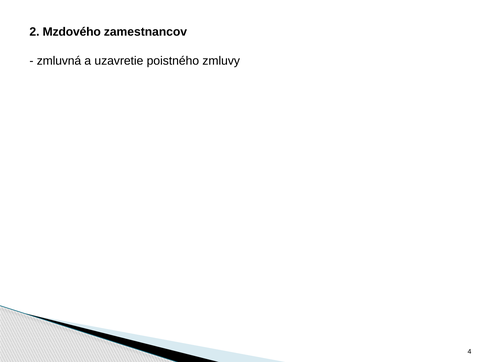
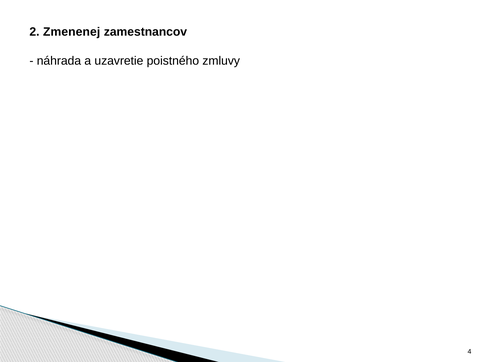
Mzdového: Mzdového -> Zmenenej (72, 32)
zmluvná: zmluvná -> náhrada (59, 61)
